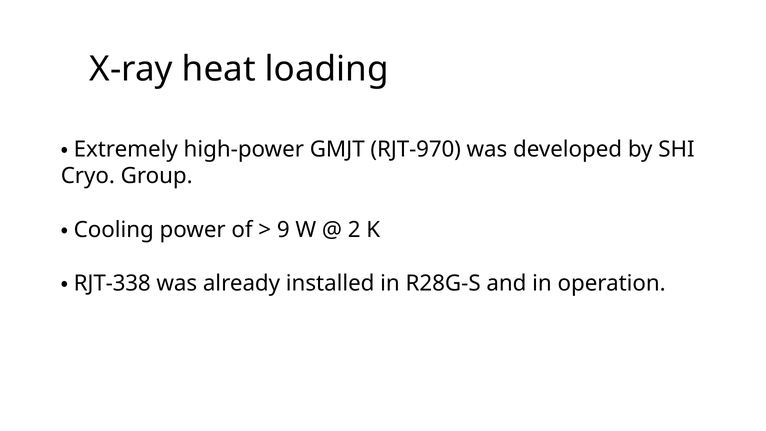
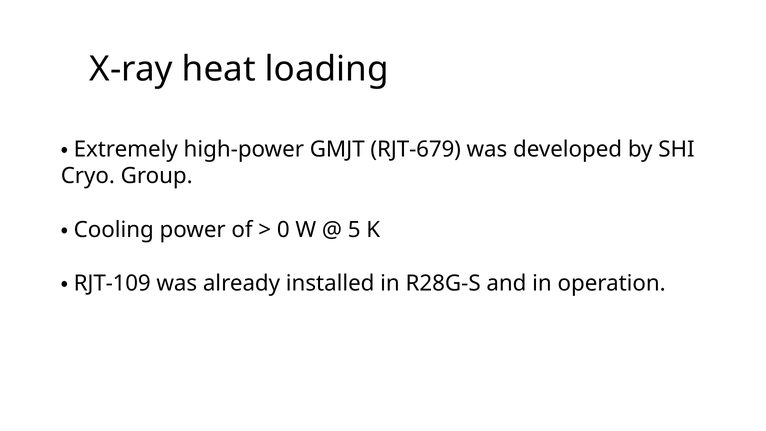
RJT-970: RJT-970 -> RJT-679 (416, 149)
9: 9 -> 0 (283, 230)
2: 2 -> 5 (354, 230)
RJT-338: RJT-338 -> RJT-109 (112, 283)
